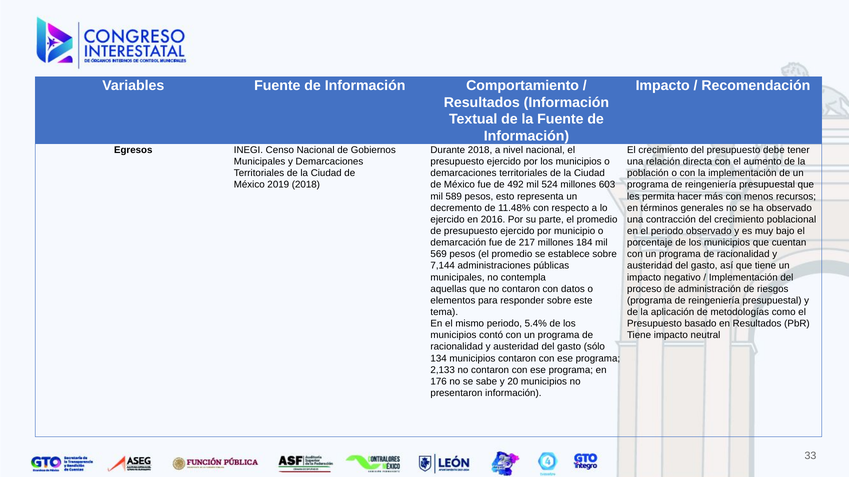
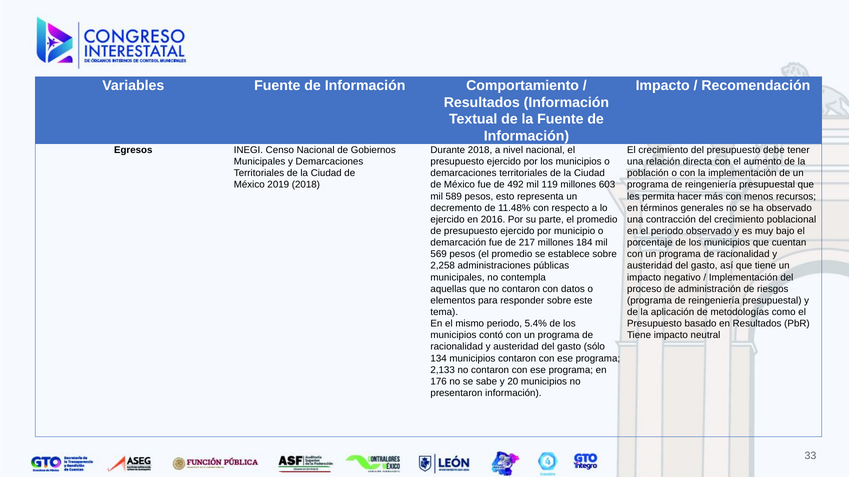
524: 524 -> 119 (550, 185)
7,144: 7,144 -> 2,258 (443, 266)
